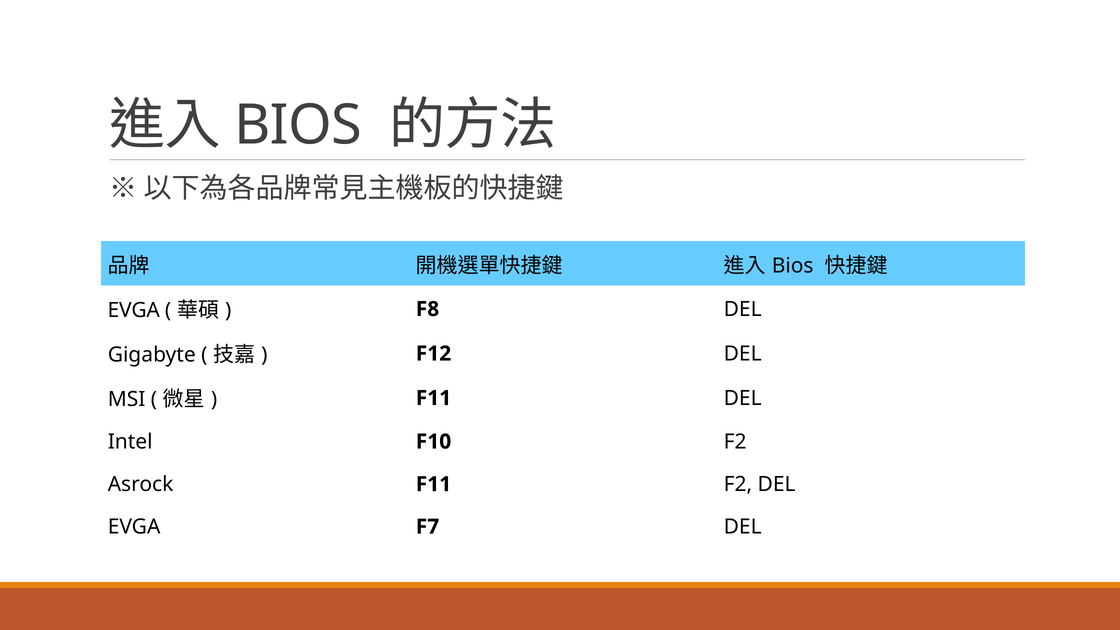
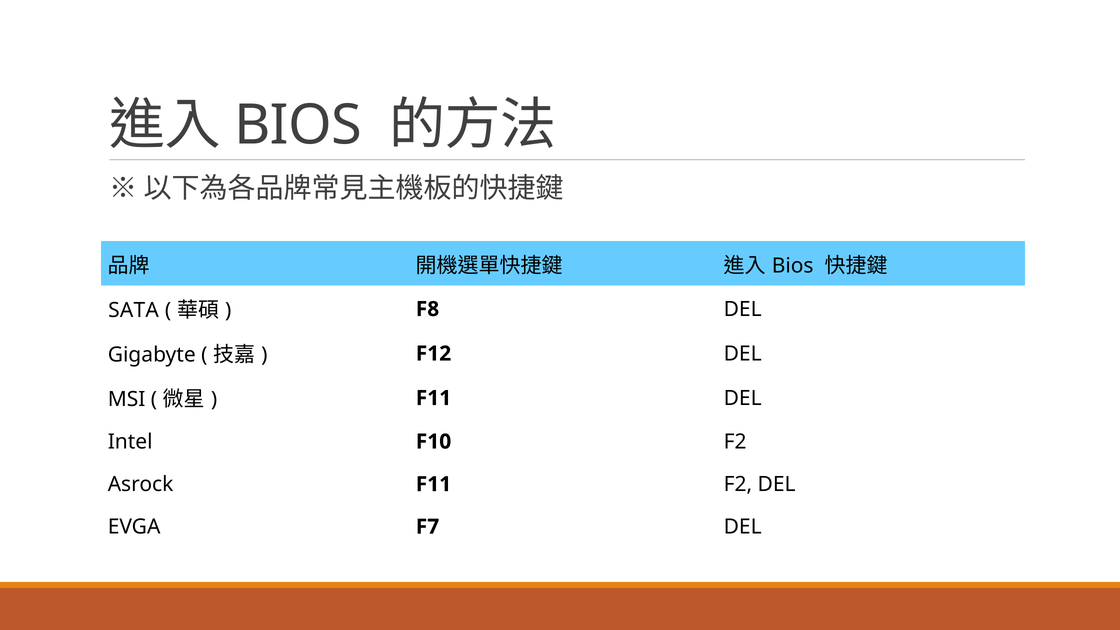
EVGA: EVGA -> SATA (134, 310)
